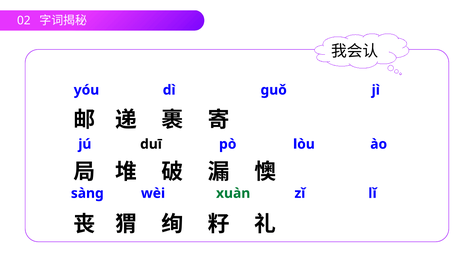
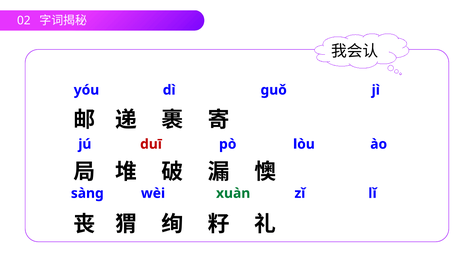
duī colour: black -> red (151, 144)
